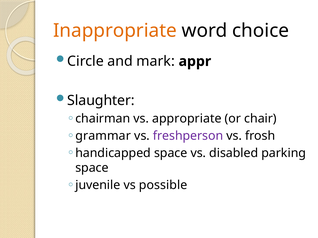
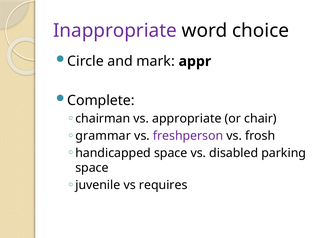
Inappropriate colour: orange -> purple (115, 31)
Slaughter: Slaughter -> Complete (101, 101)
possible: possible -> requires (163, 186)
